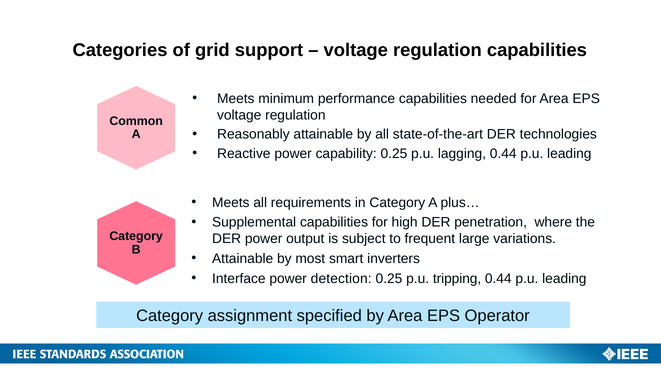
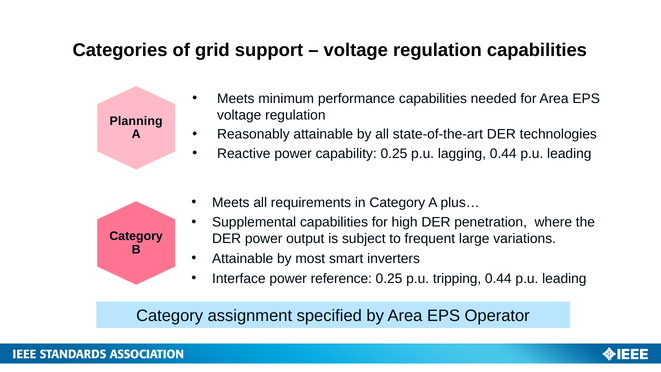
Common: Common -> Planning (136, 121)
detection: detection -> reference (341, 278)
